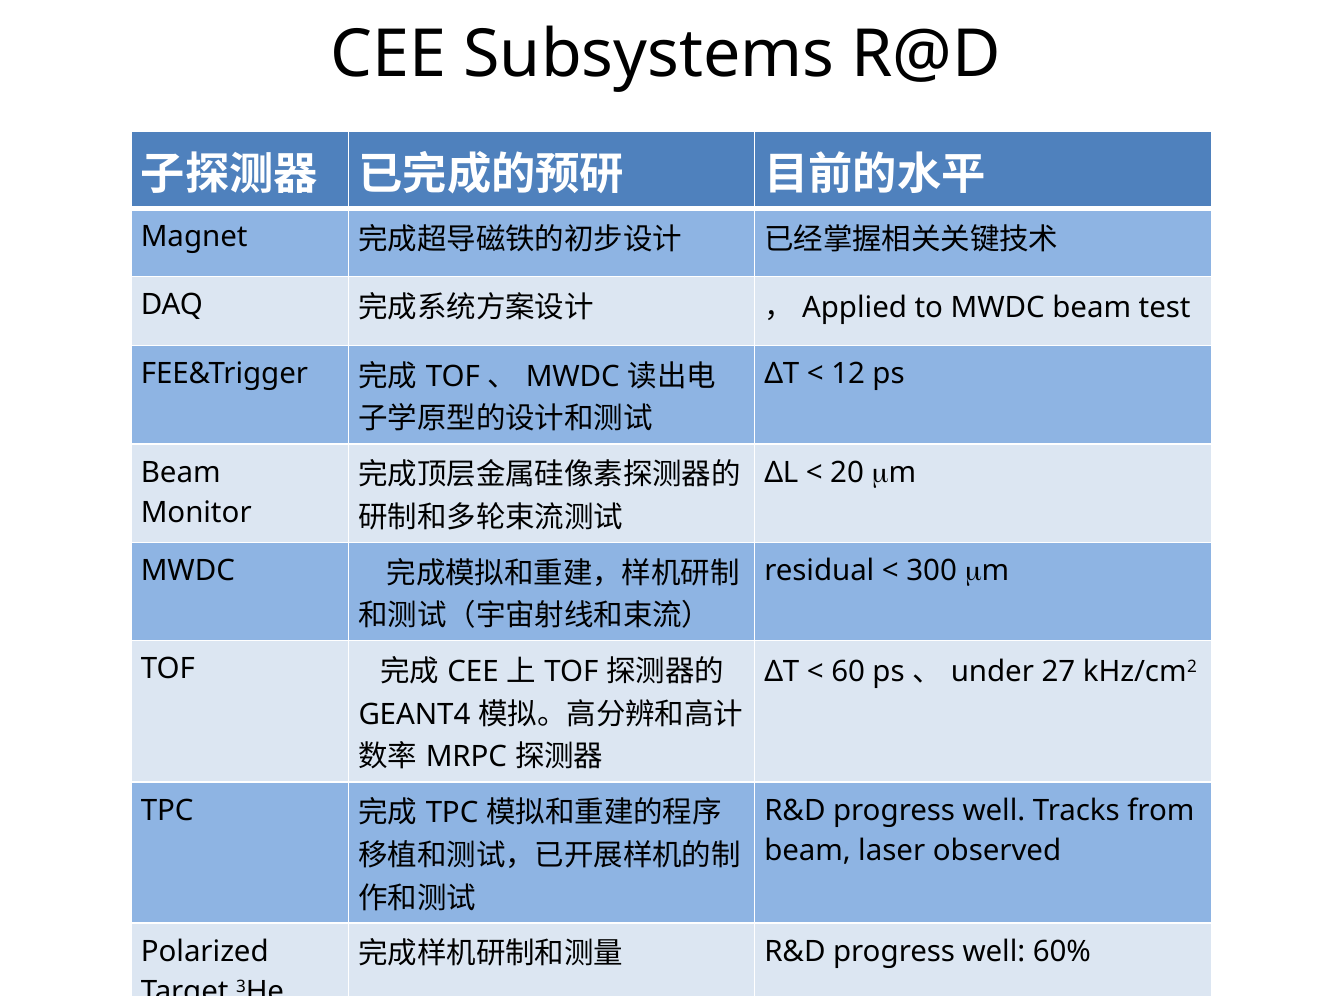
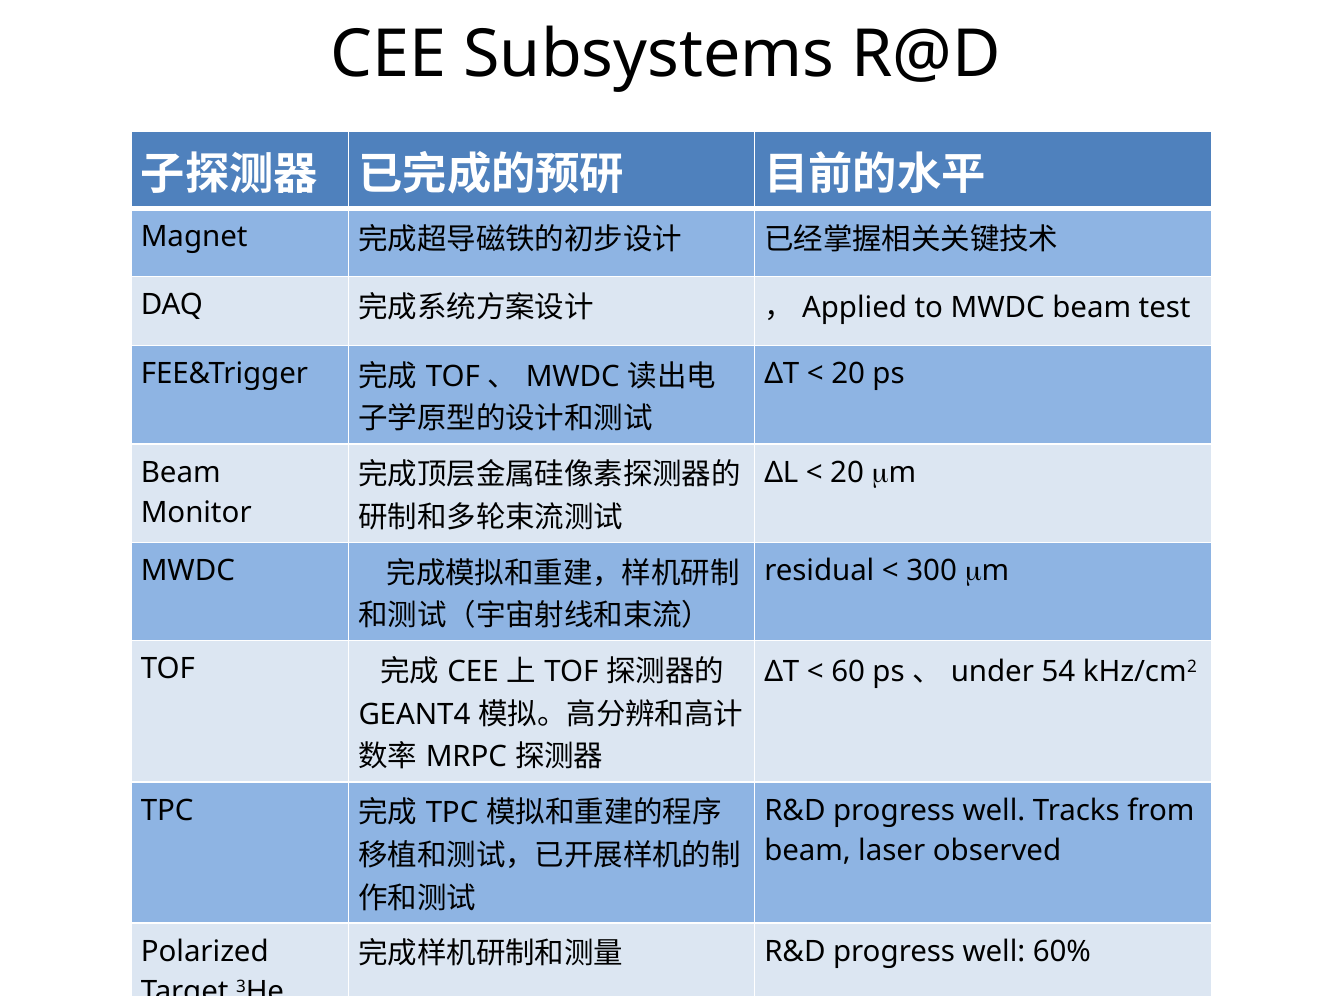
12: 12 -> 20 (848, 374)
27: 27 -> 54 (1058, 672)
